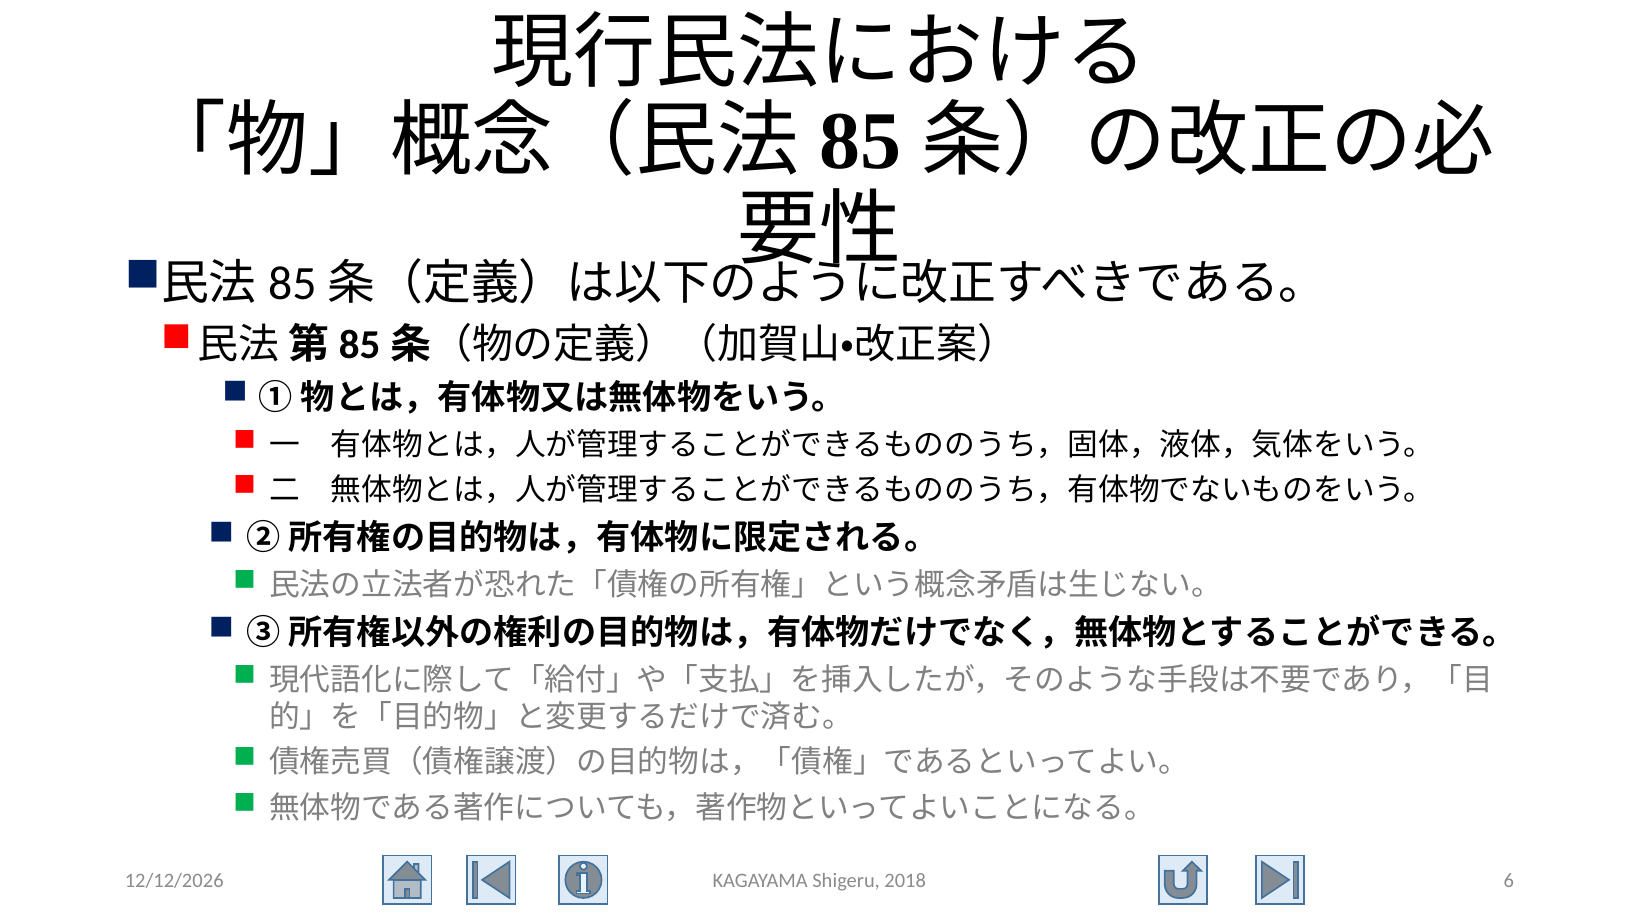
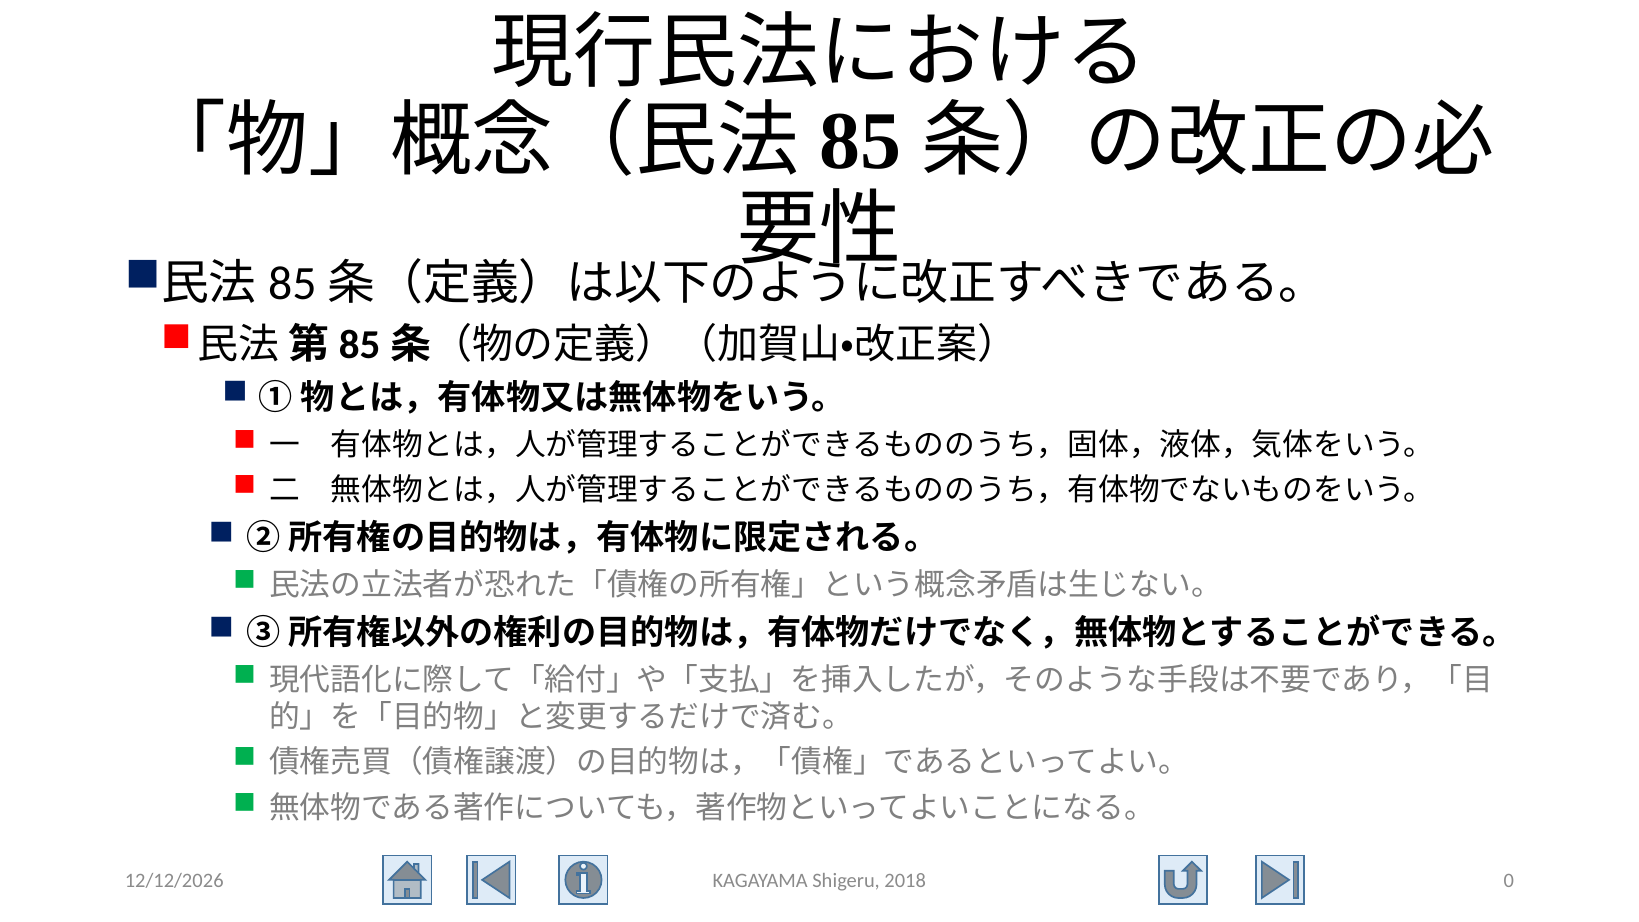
6: 6 -> 0 (1509, 880)
